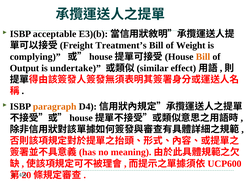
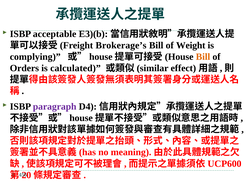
Treatment’s: Treatment’s -> Brokerage’s (121, 45)
Output: Output -> Orders (24, 68)
undertake: undertake -> calculated (75, 68)
paragraph colour: orange -> purple (55, 107)
